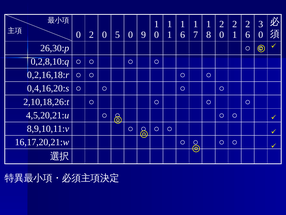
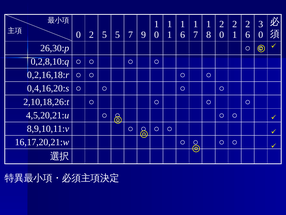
0 2 0: 0 -> 5 (104, 35)
5 0: 0 -> 7 (130, 35)
